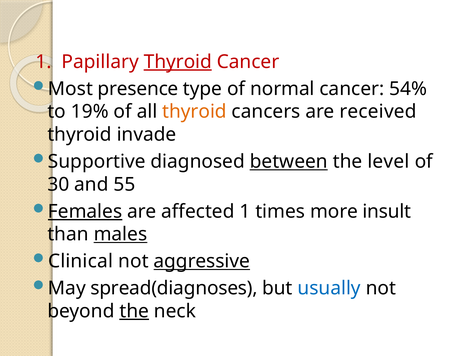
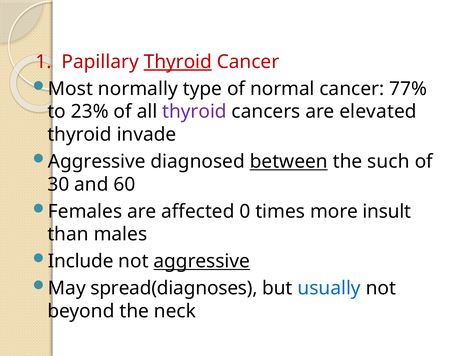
presence: presence -> normally (138, 89)
54%: 54% -> 77% (408, 89)
19%: 19% -> 23% (90, 112)
thyroid colour: orange -> purple (194, 112)
received: received -> elevated (378, 112)
Supportive: Supportive -> Aggressive (97, 162)
level: level -> such (388, 162)
55: 55 -> 60 (124, 185)
Females underline: present -> none (85, 212)
affected 1: 1 -> 0 (245, 212)
males underline: present -> none (120, 235)
Clinical: Clinical -> Include (81, 261)
the underline: present -> none (134, 311)
